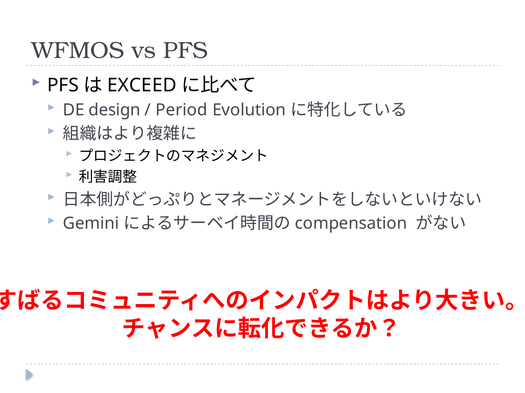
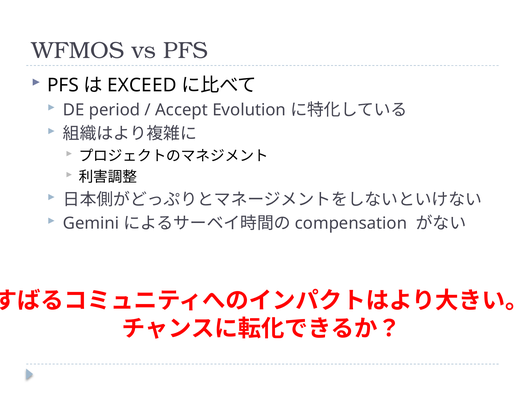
design: design -> period (115, 110)
Period: Period -> Accept (182, 110)
